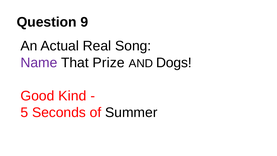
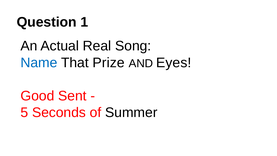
9: 9 -> 1 (84, 22)
Name colour: purple -> blue (39, 63)
Dogs: Dogs -> Eyes (174, 63)
Kind: Kind -> Sent (72, 96)
